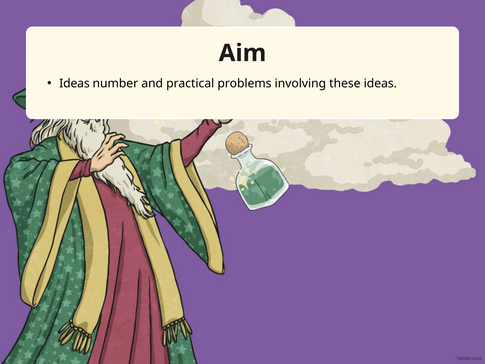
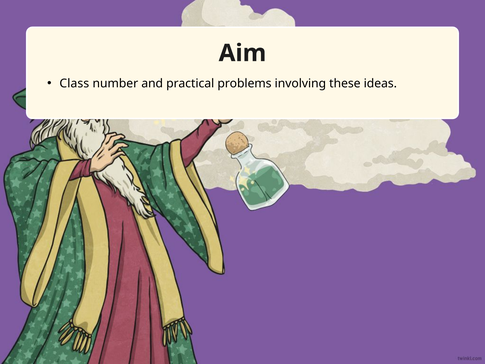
Ideas: Ideas -> Class (74, 83)
